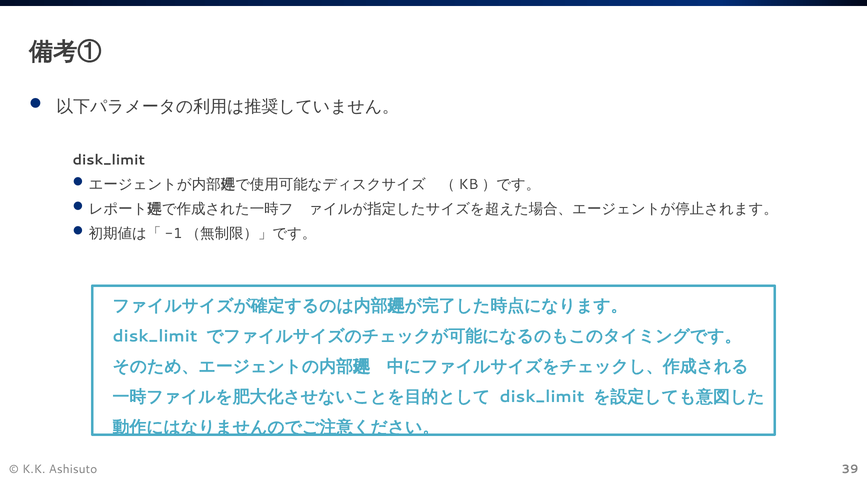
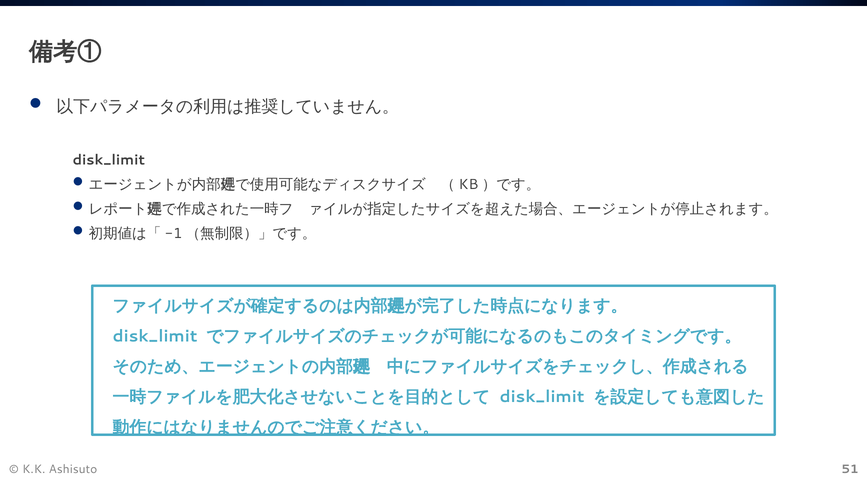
39: 39 -> 51 (850, 469)
